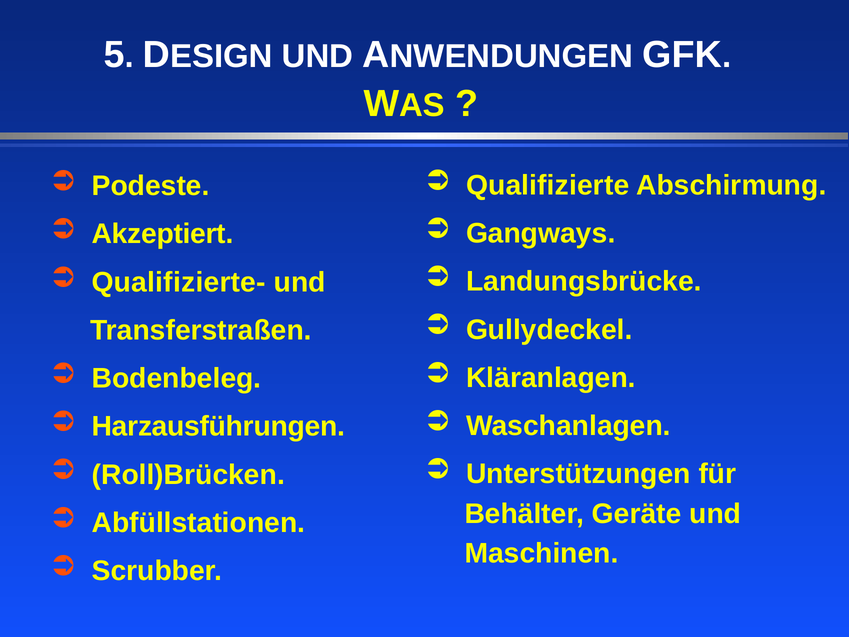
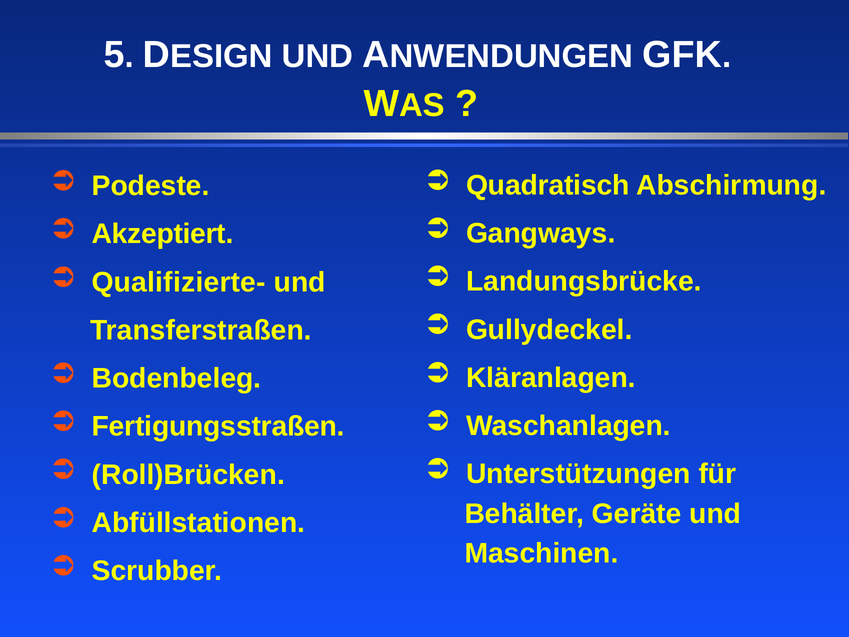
Qualifizierte: Qualifizierte -> Quadratisch (548, 185)
Harzausführungen: Harzausführungen -> Fertigungsstraßen (218, 426)
